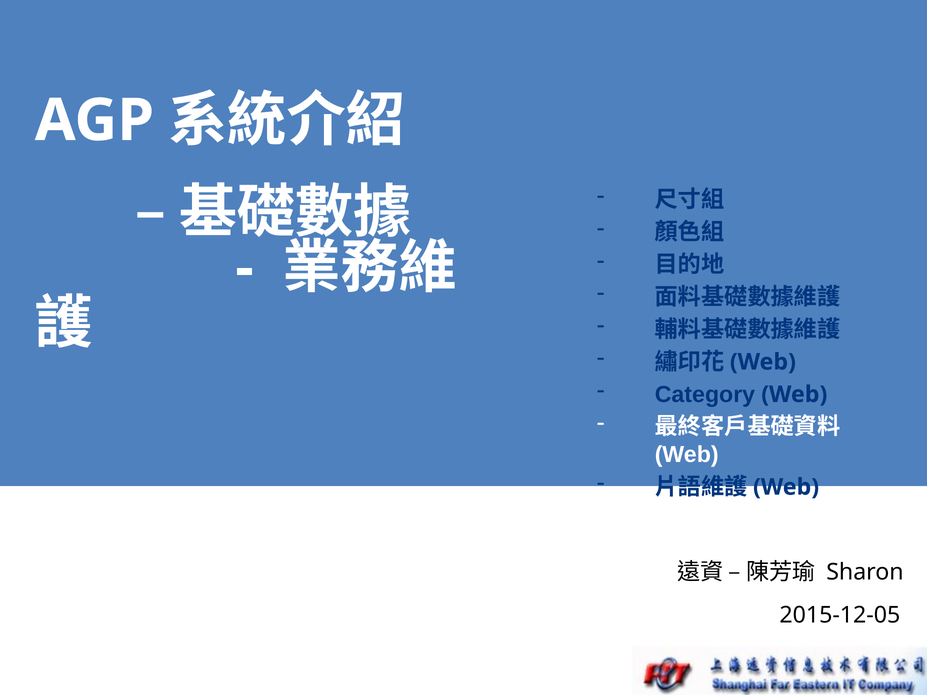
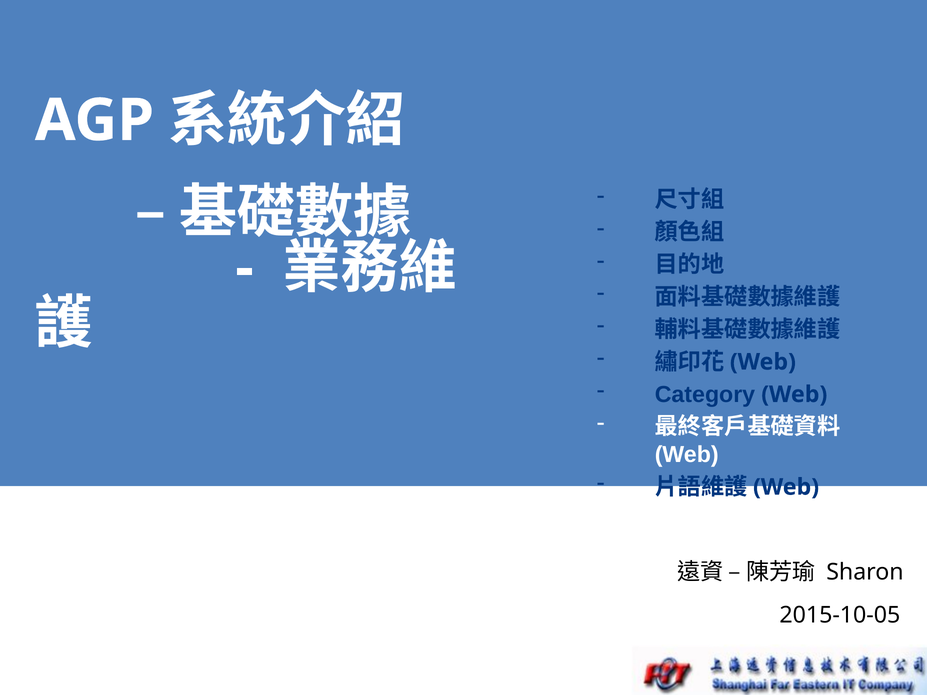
2015-12-05: 2015-12-05 -> 2015-10-05 (840, 615)
